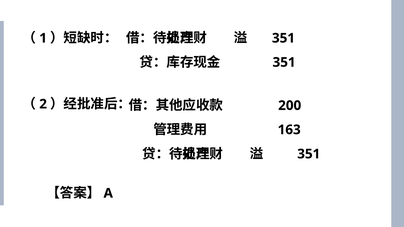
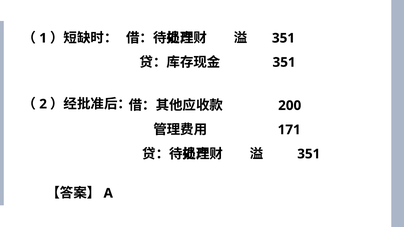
163: 163 -> 171 (289, 130)
